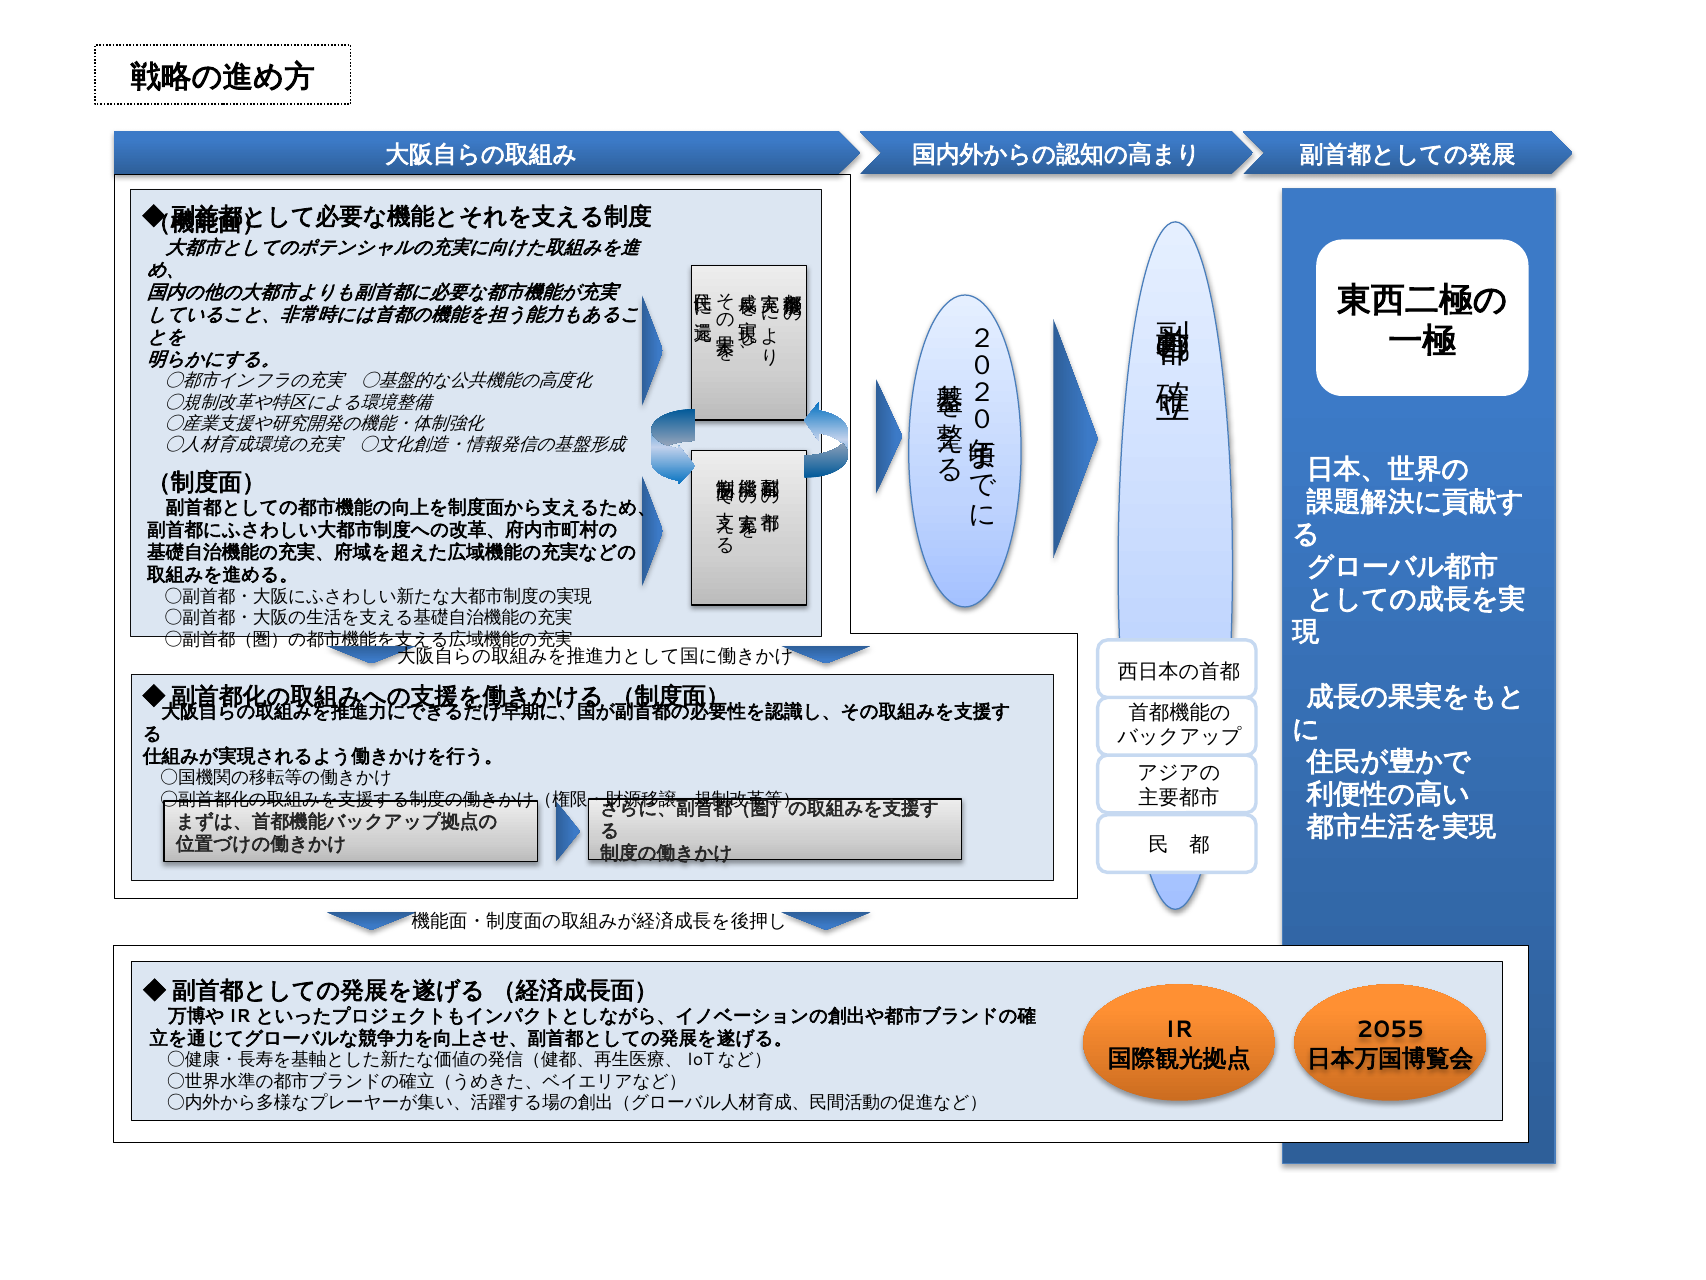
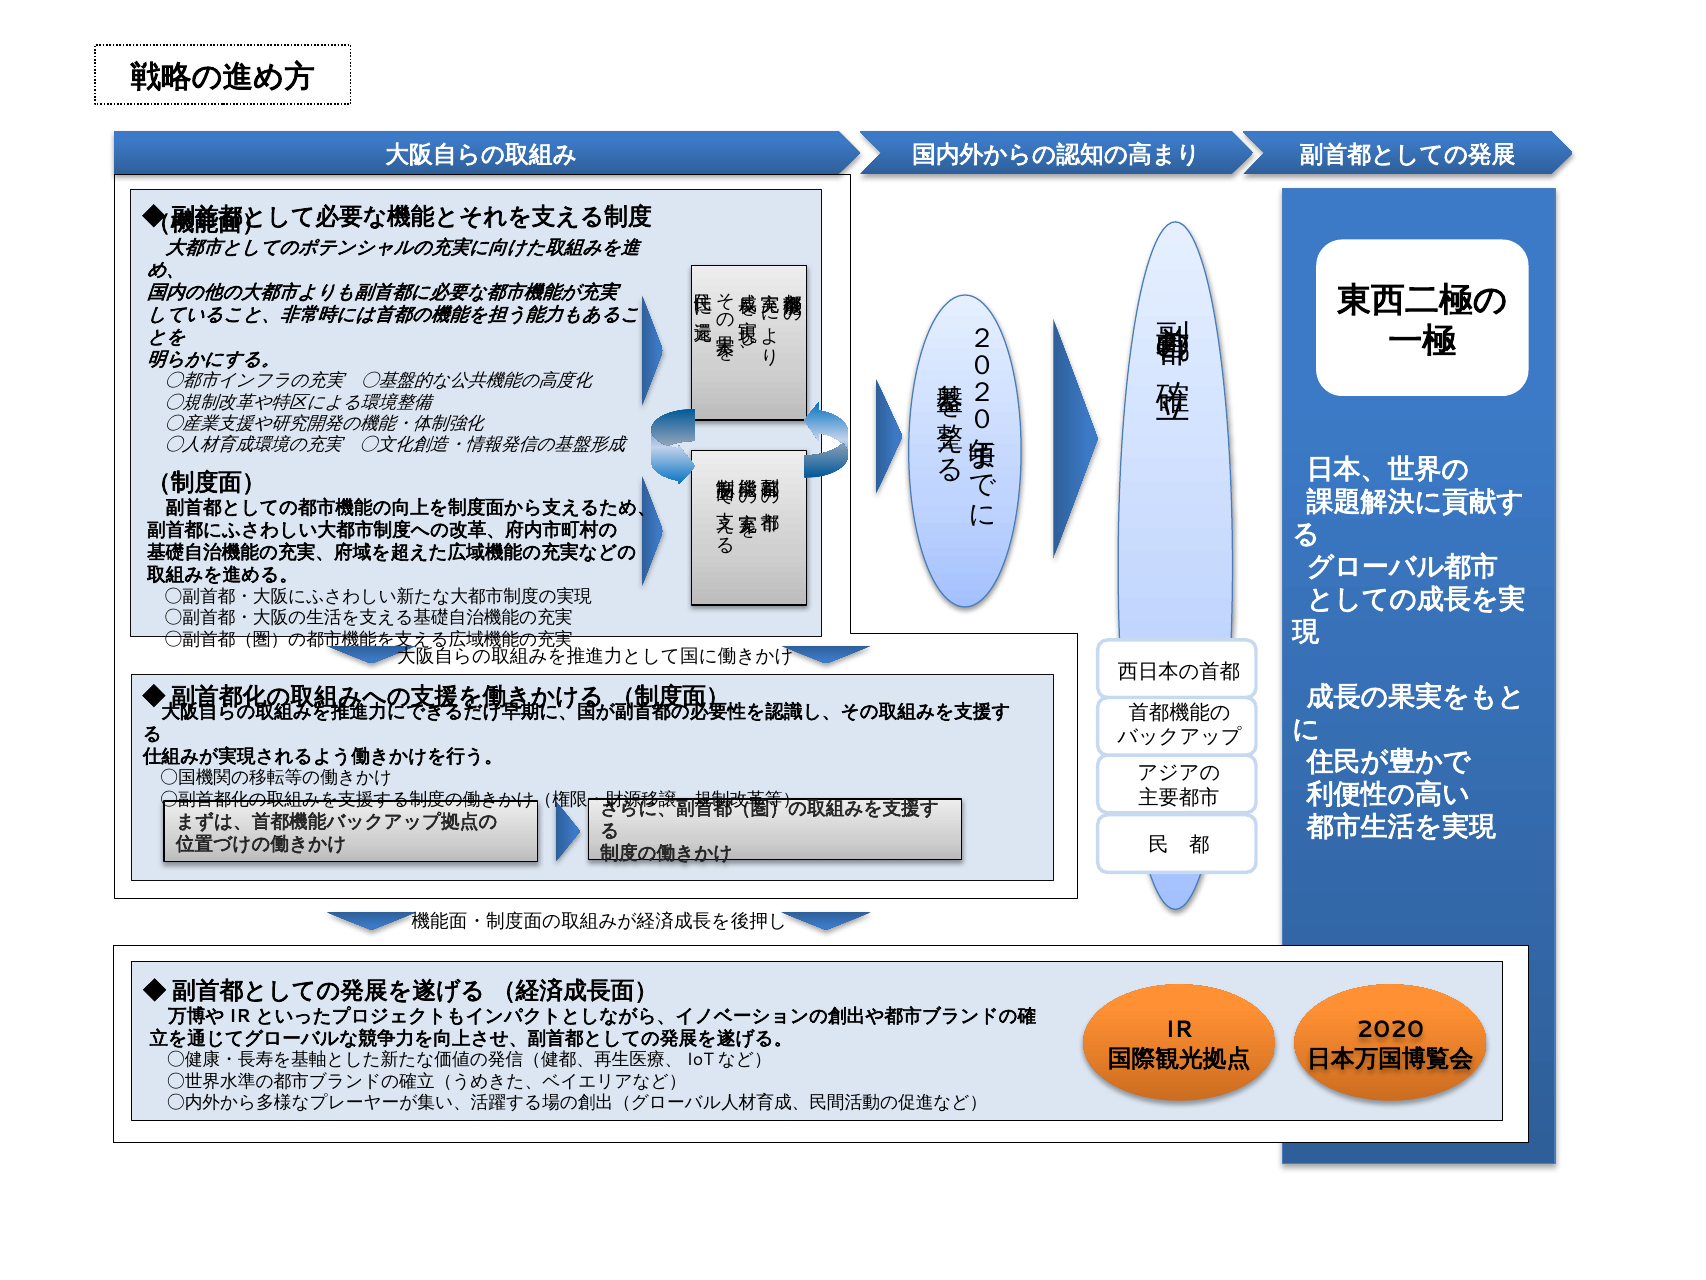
2055: 2055 -> 2020 (1390, 1030)
